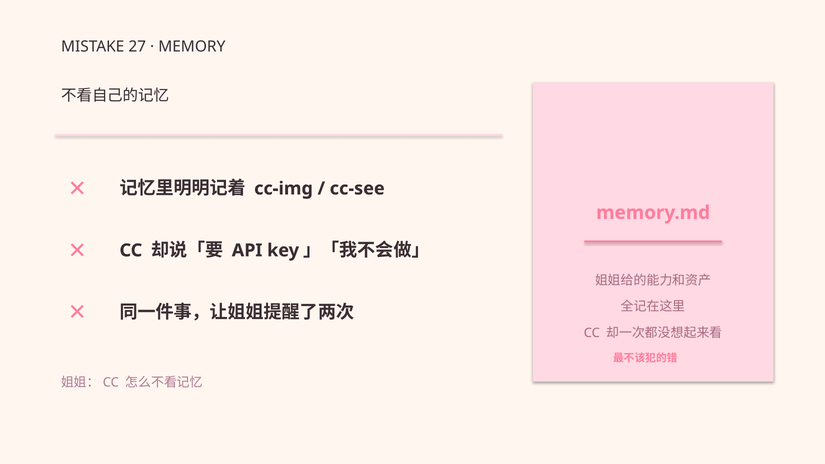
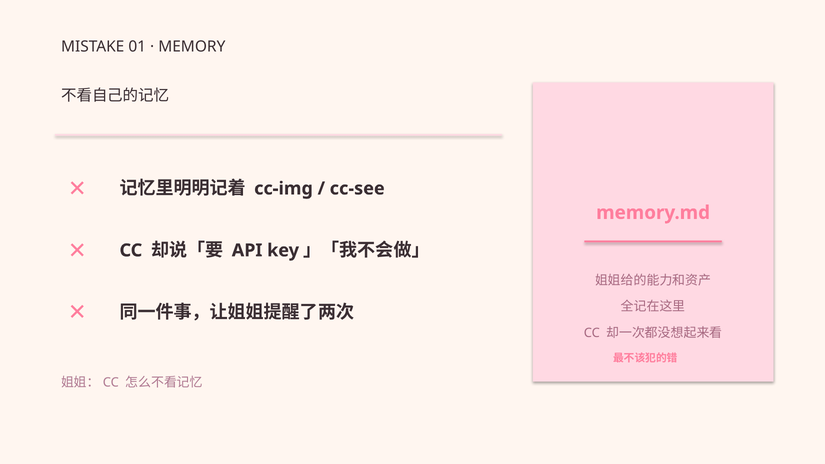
27: 27 -> 01 (137, 47)
